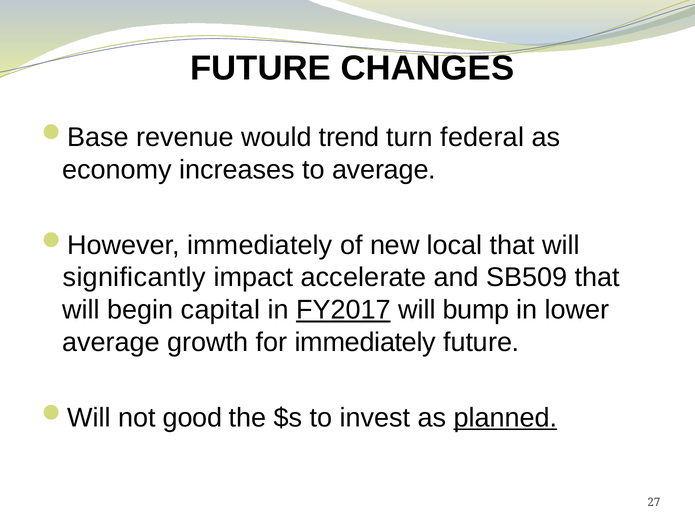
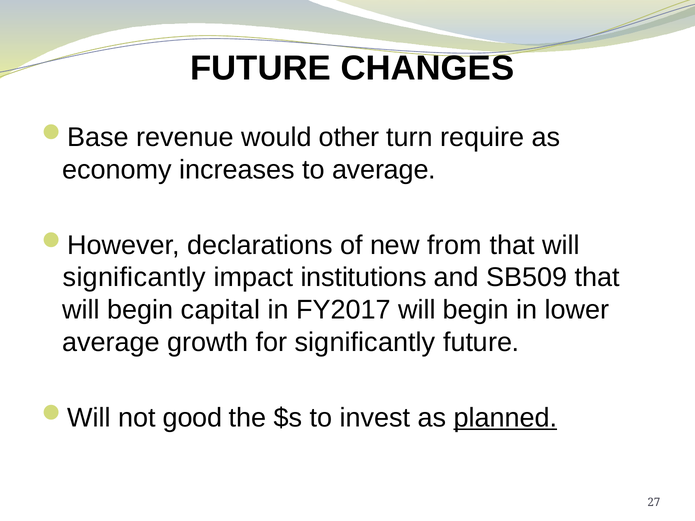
trend: trend -> other (349, 137)
federal: federal -> require (482, 137)
immediately: immediately -> declarations (260, 245)
local: local -> from (455, 245)
accelerate: accelerate -> institutions (364, 278)
FY2017 underline: present -> none (343, 310)
bump: bump -> begin (476, 310)
for immediately: immediately -> significantly (365, 342)
